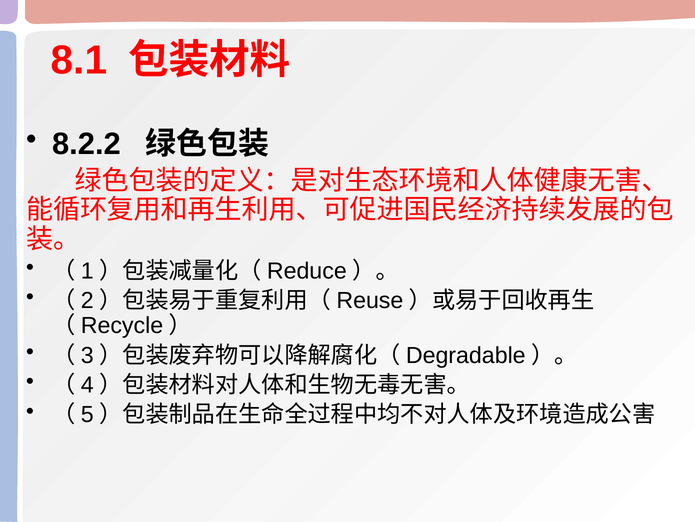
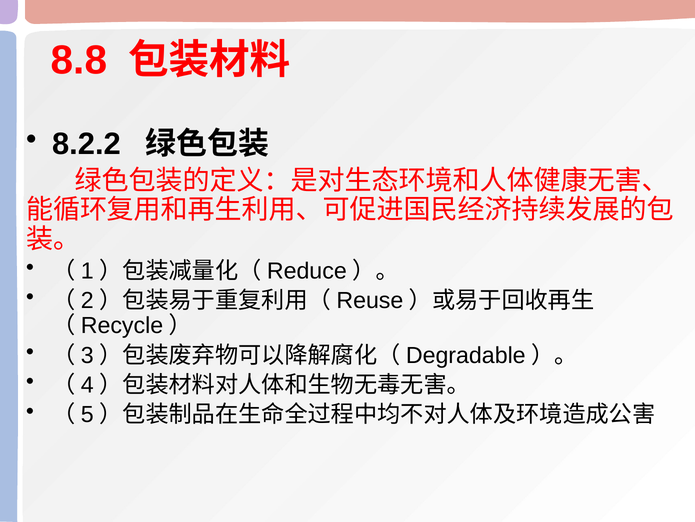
8.1: 8.1 -> 8.8 (79, 60)
